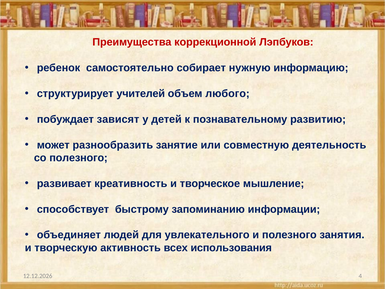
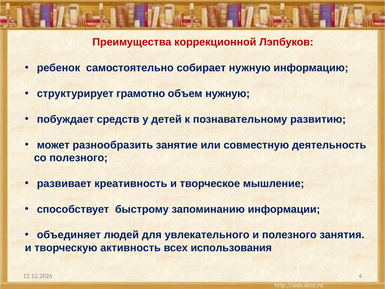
учителей: учителей -> грамотно (141, 93)
объем любого: любого -> нужную (228, 93)
зависят: зависят -> средств (118, 119)
